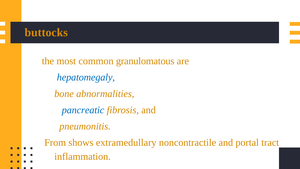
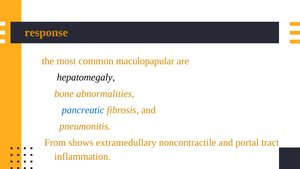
buttocks: buttocks -> response (46, 32)
granulomatous: granulomatous -> maculopapular (145, 61)
hepatomegaly colour: blue -> black (86, 77)
